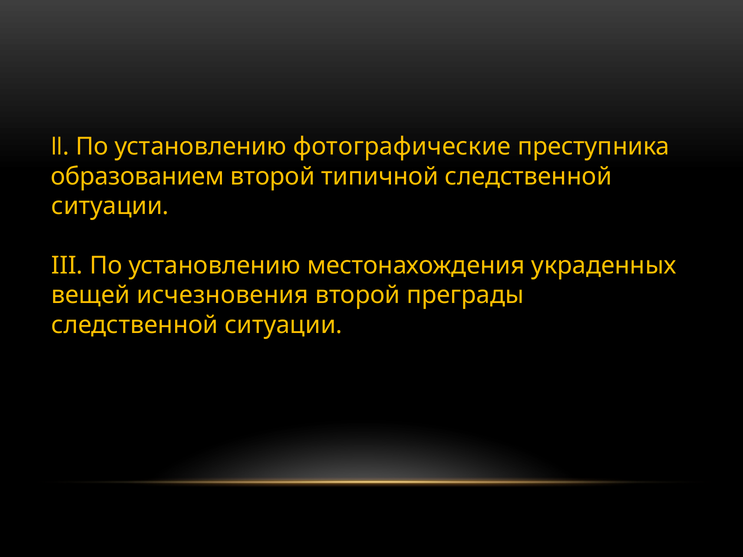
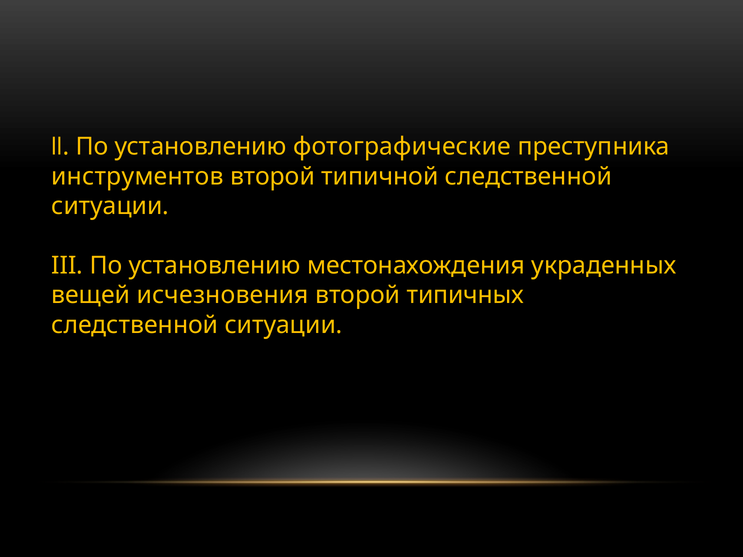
образованием: образованием -> инструментов (137, 176)
преграды: преграды -> типичных (465, 295)
